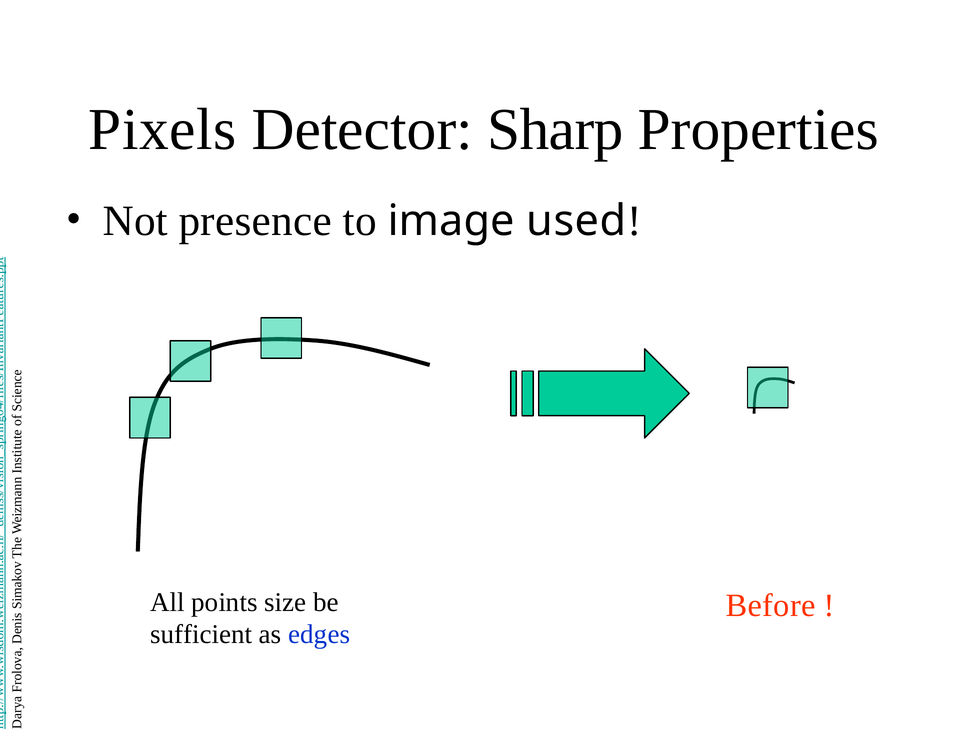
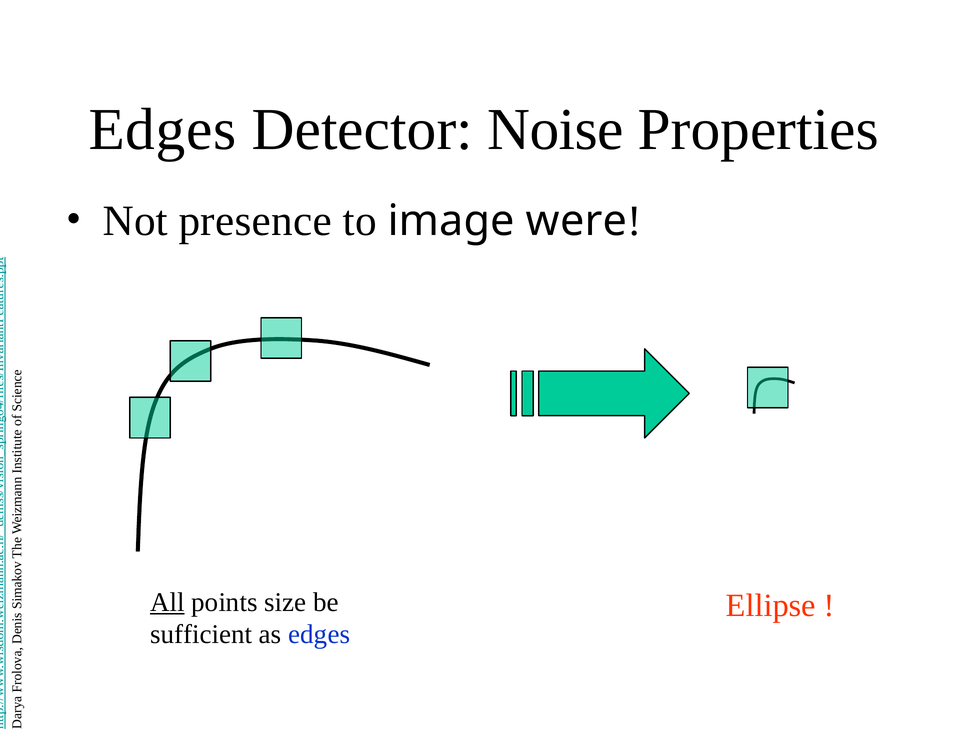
Pixels: Pixels -> Edges (162, 130)
Sharp: Sharp -> Noise (556, 130)
used: used -> were (576, 221)
All underline: none -> present (167, 602)
Before: Before -> Ellipse (771, 606)
